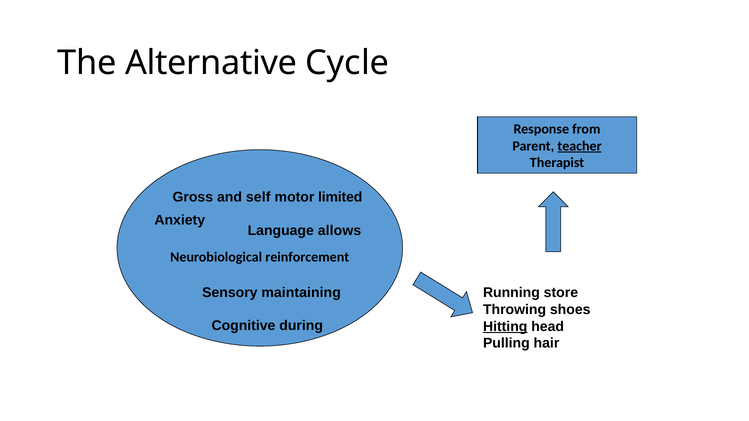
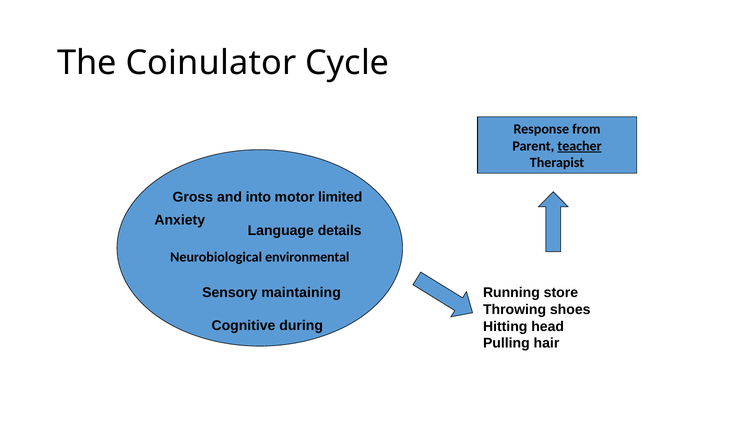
Alternative: Alternative -> Coinulator (211, 63)
self: self -> into (258, 197)
allows: allows -> details (340, 231)
reinforcement: reinforcement -> environmental (307, 257)
Hitting underline: present -> none (505, 327)
